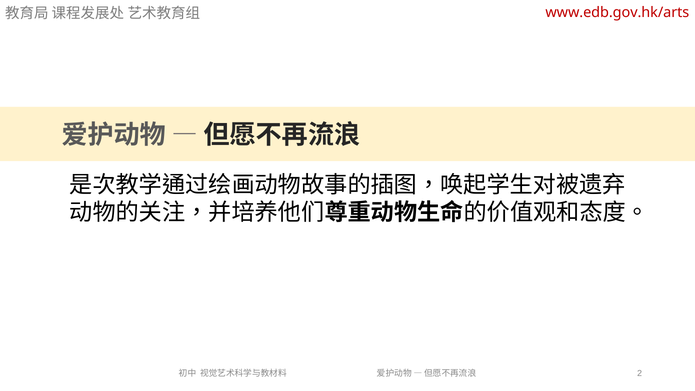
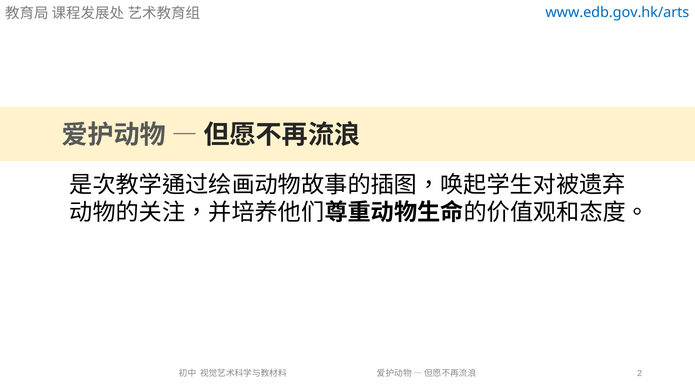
www.edb.gov.hk/arts colour: red -> blue (617, 12)
